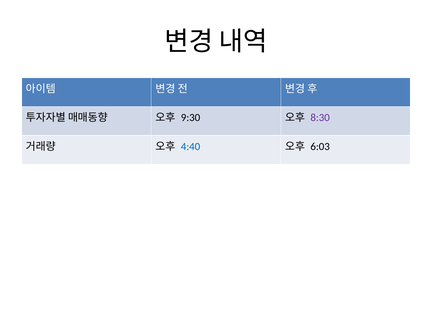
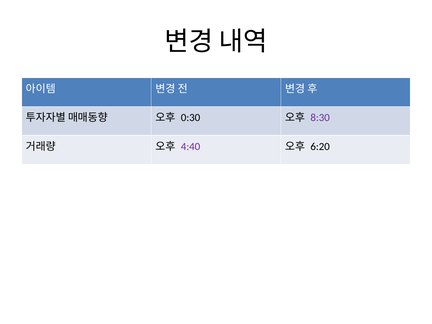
9:30: 9:30 -> 0:30 (191, 118)
4:40 colour: blue -> purple (191, 146)
6:03: 6:03 -> 6:20 (320, 146)
